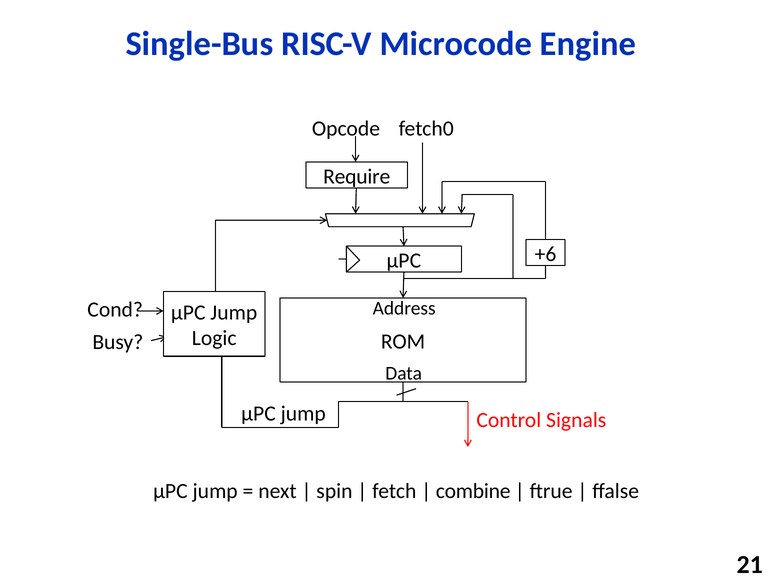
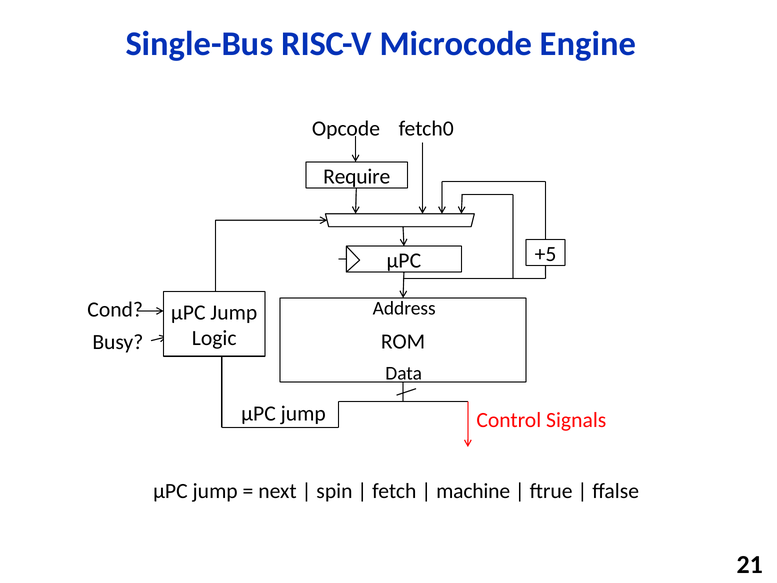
+6: +6 -> +5 (545, 254)
combine: combine -> machine (473, 491)
